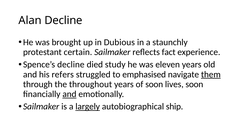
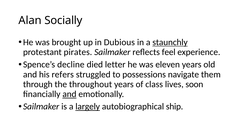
Alan Decline: Decline -> Socially (63, 20)
staunchly underline: none -> present (170, 42)
certain: certain -> pirates (78, 52)
fact: fact -> feel (169, 52)
study: study -> letter (115, 64)
emphasised: emphasised -> possessions (144, 74)
them underline: present -> none (211, 74)
of soon: soon -> class (154, 84)
